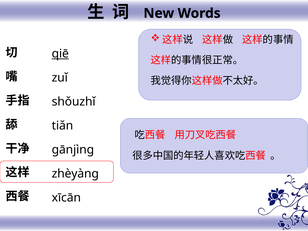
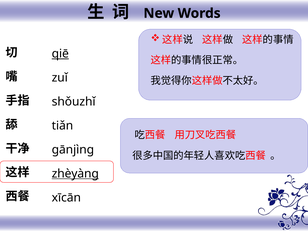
zhèyàng underline: none -> present (75, 174)
